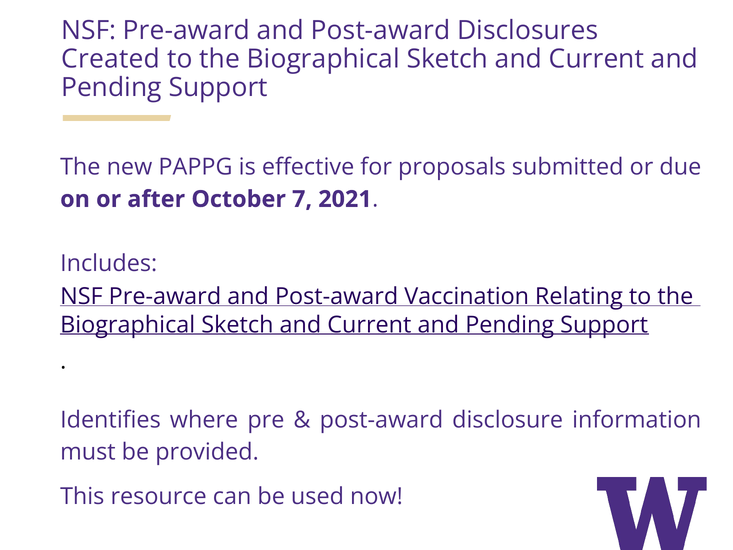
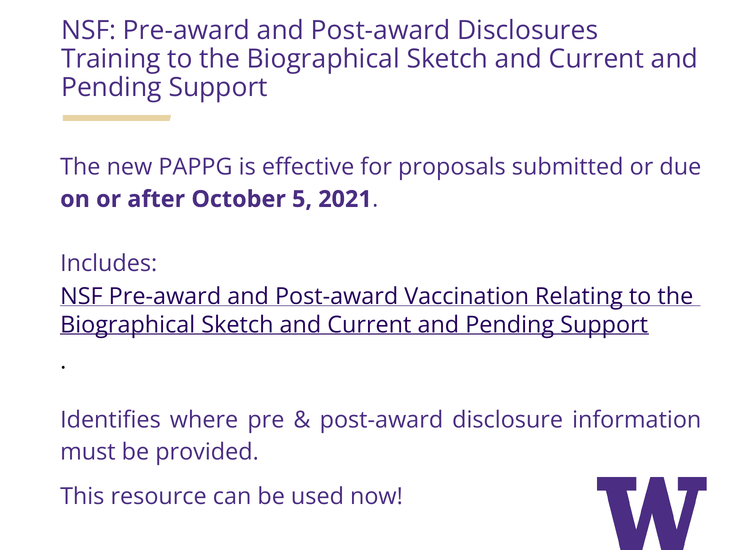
Created: Created -> Training (111, 59)
7: 7 -> 5 (302, 199)
